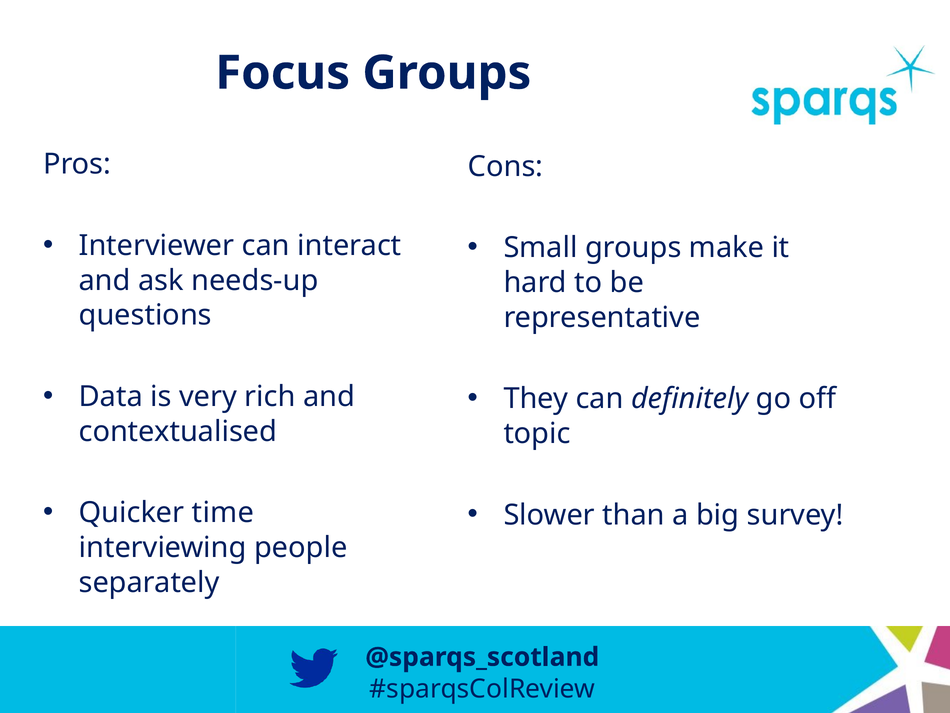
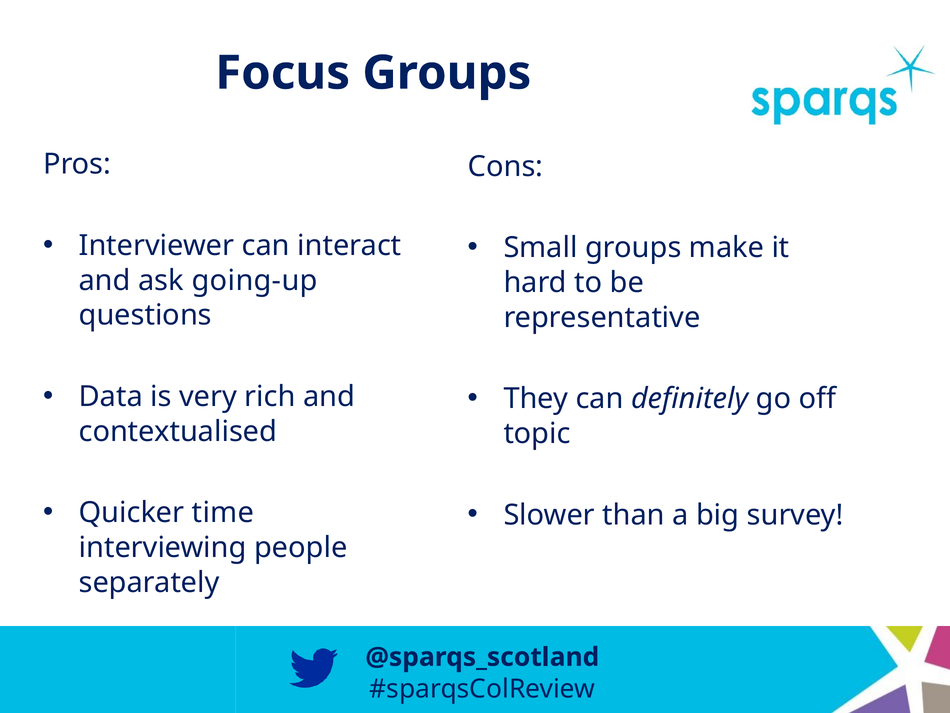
needs-up: needs-up -> going-up (255, 280)
